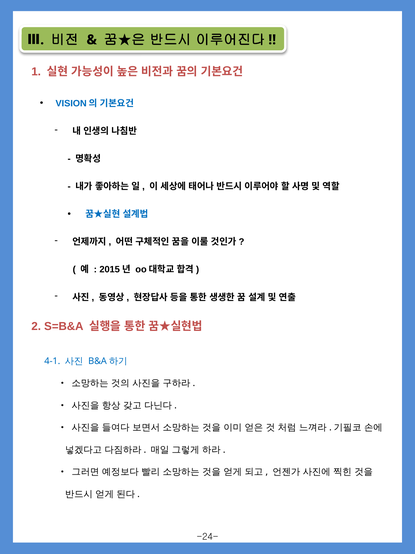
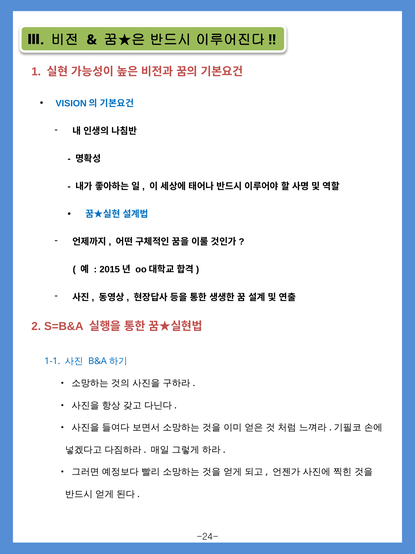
4-1: 4-1 -> 1-1 (52, 361)
